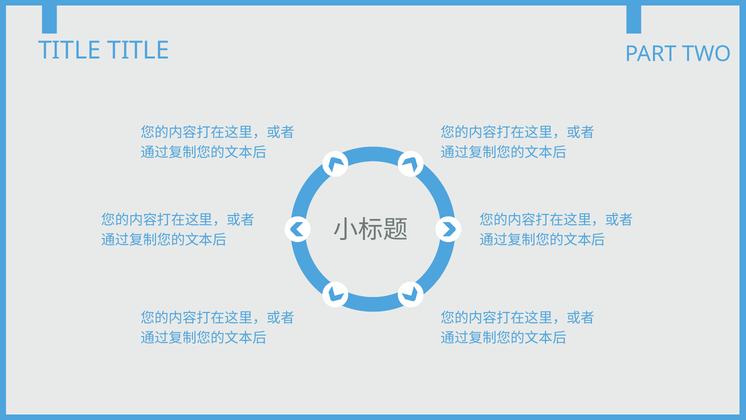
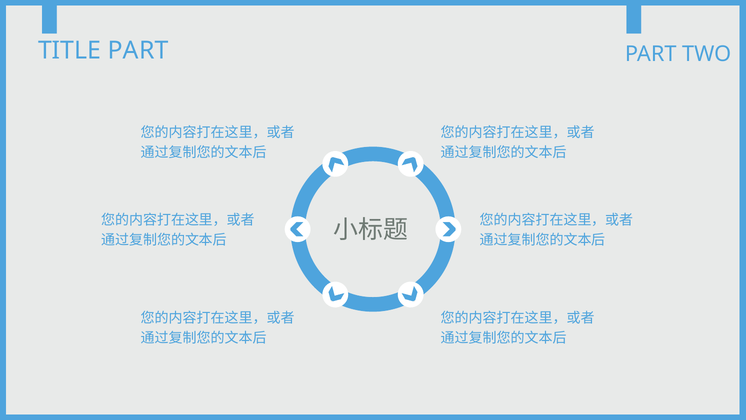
TITLE TITLE: TITLE -> PART (138, 51)
